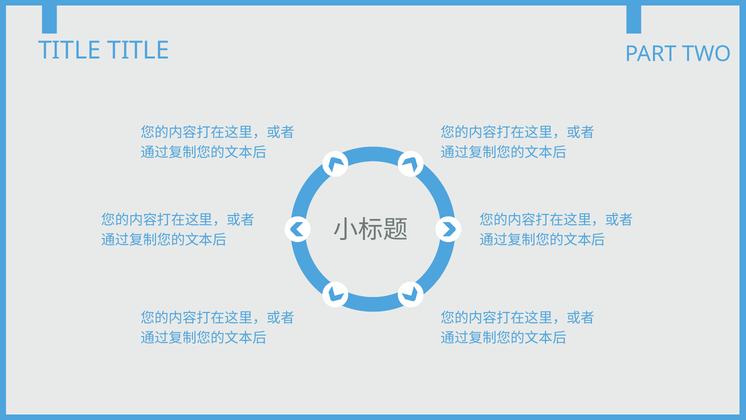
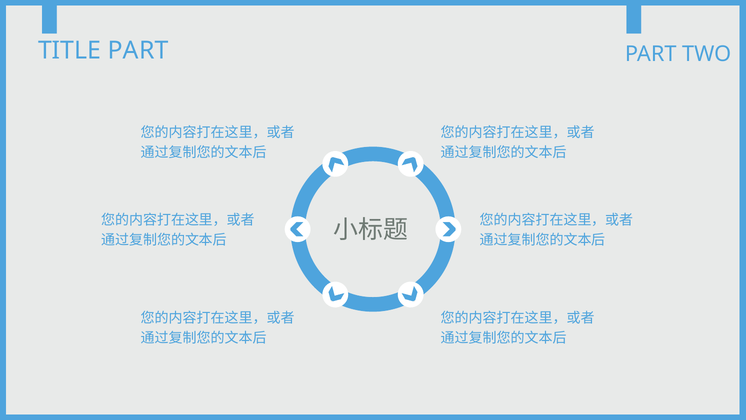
TITLE TITLE: TITLE -> PART (138, 51)
